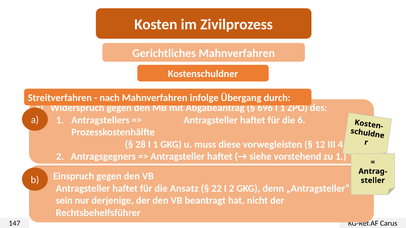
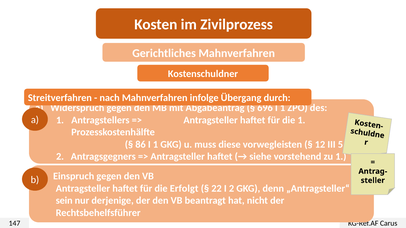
die 6: 6 -> 1 (301, 120)
28: 28 -> 86 (141, 145)
4: 4 -> 5 (340, 145)
Ansatz: Ansatz -> Erfolgt (184, 189)
